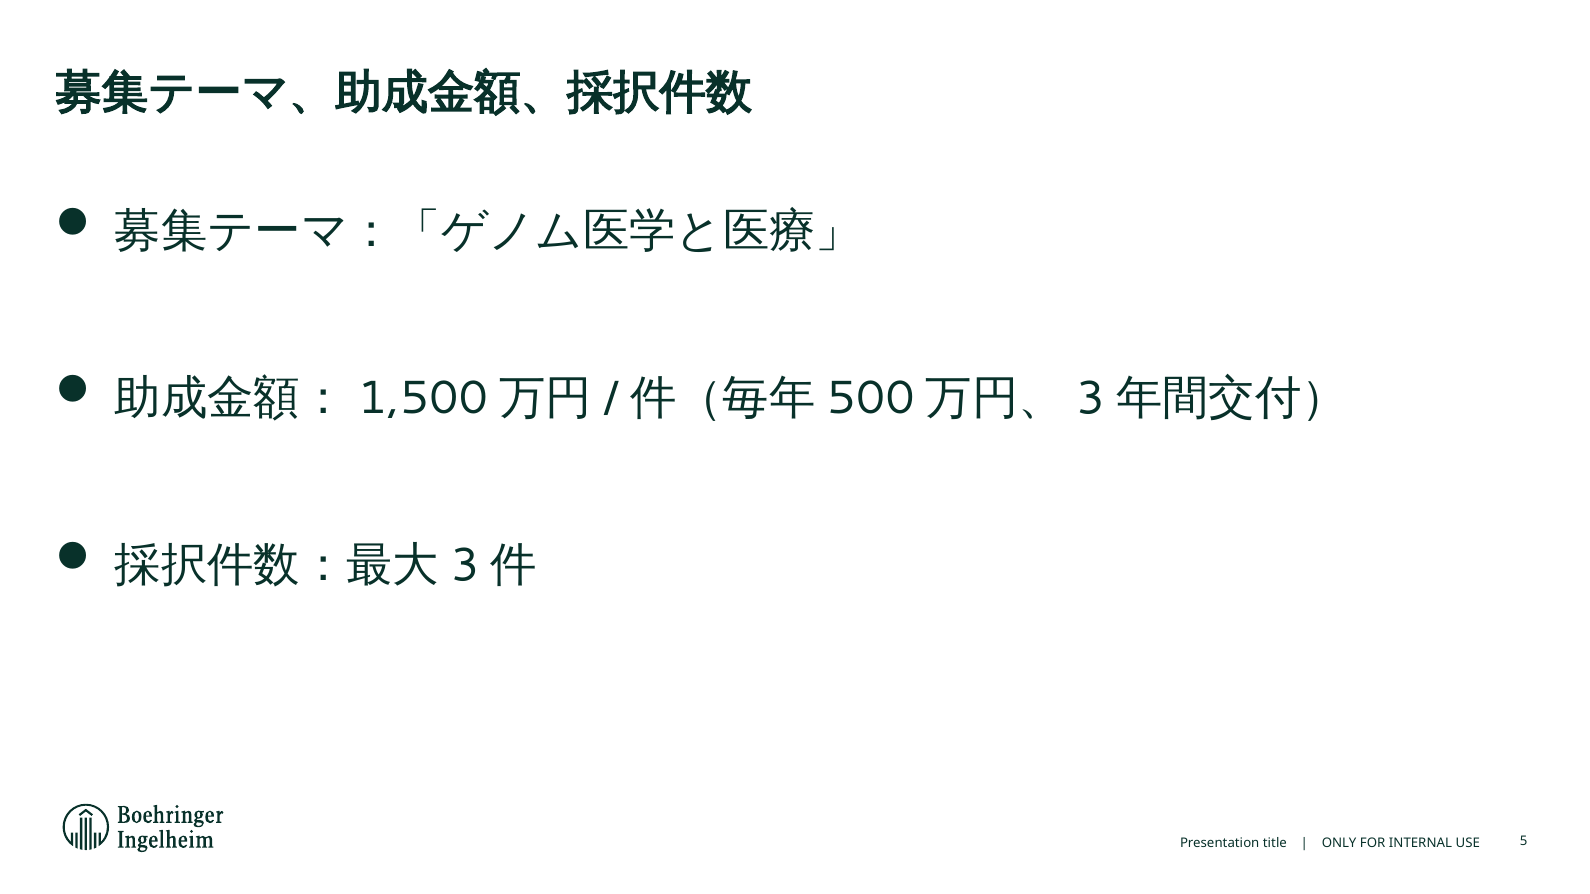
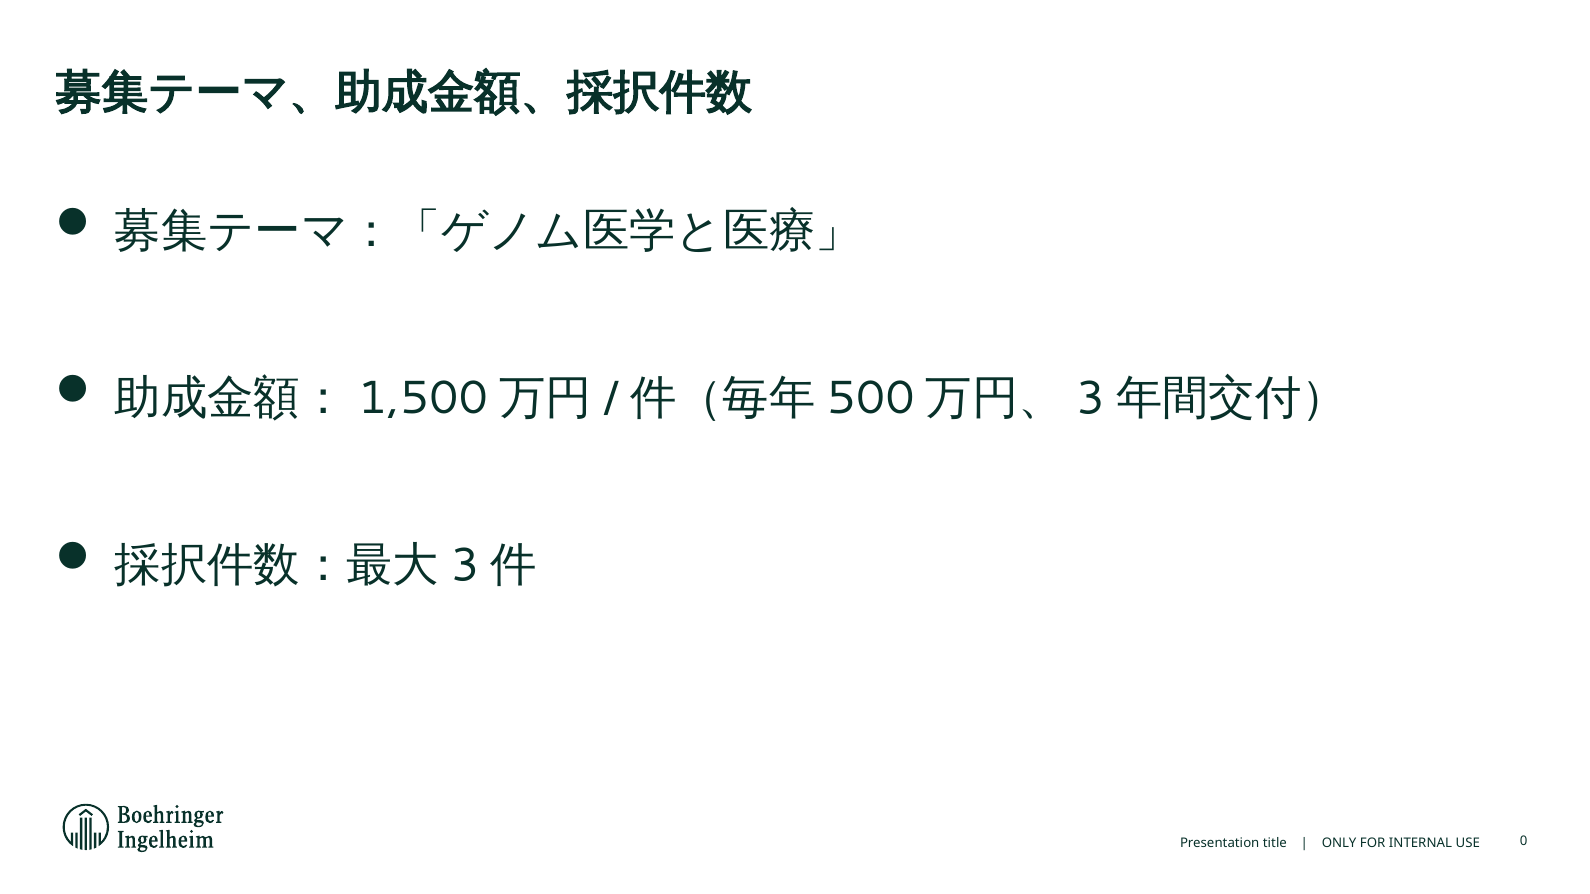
5: 5 -> 0 (1524, 842)
